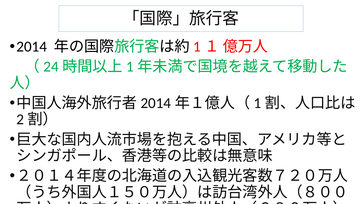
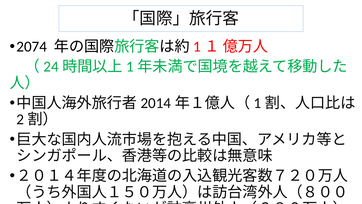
2014: 2014 -> 2074 (32, 47)
